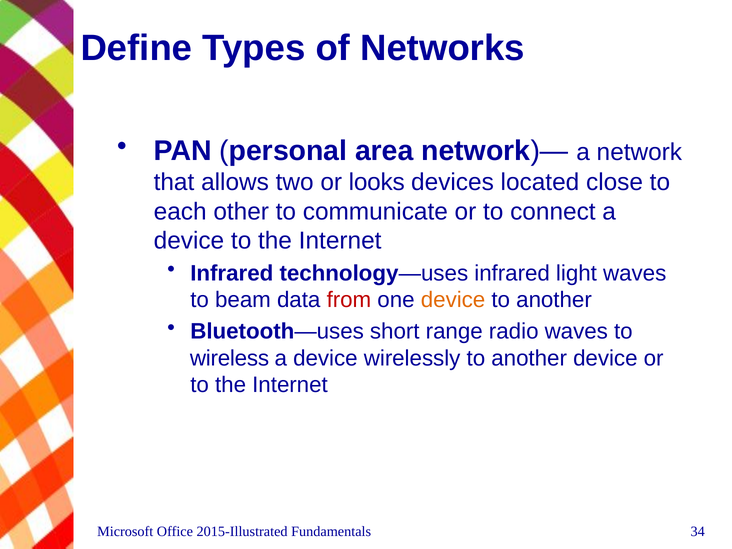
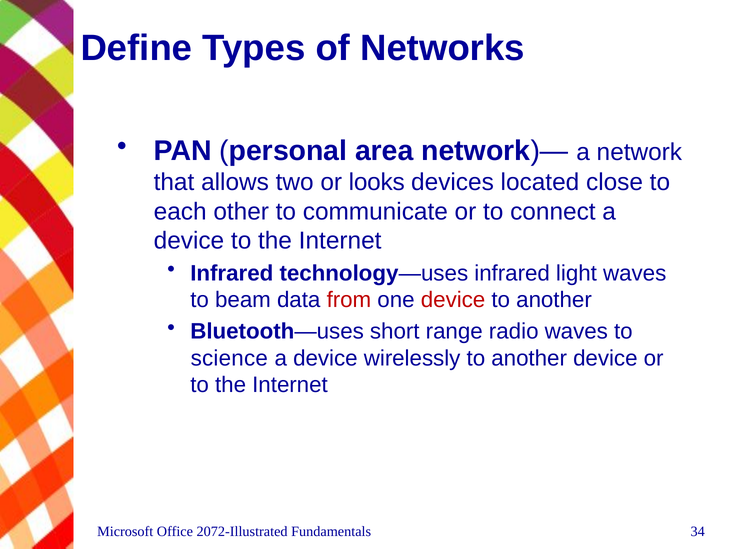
device colour: orange -> red (453, 300)
wireless: wireless -> science (229, 358)
2015-Illustrated: 2015-Illustrated -> 2072-Illustrated (242, 532)
